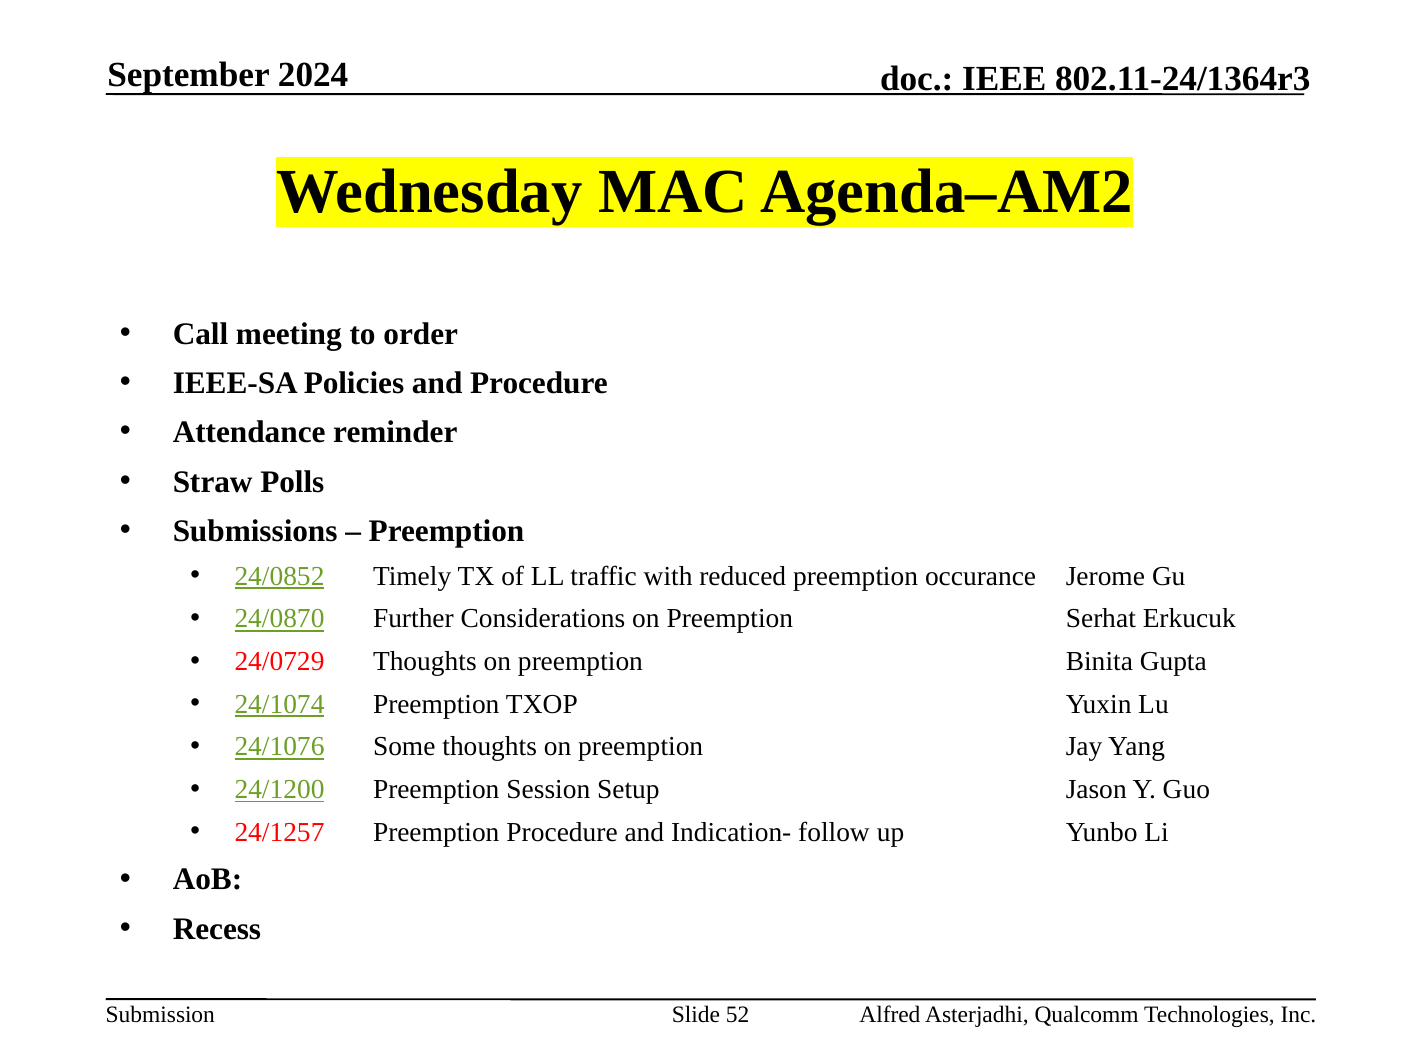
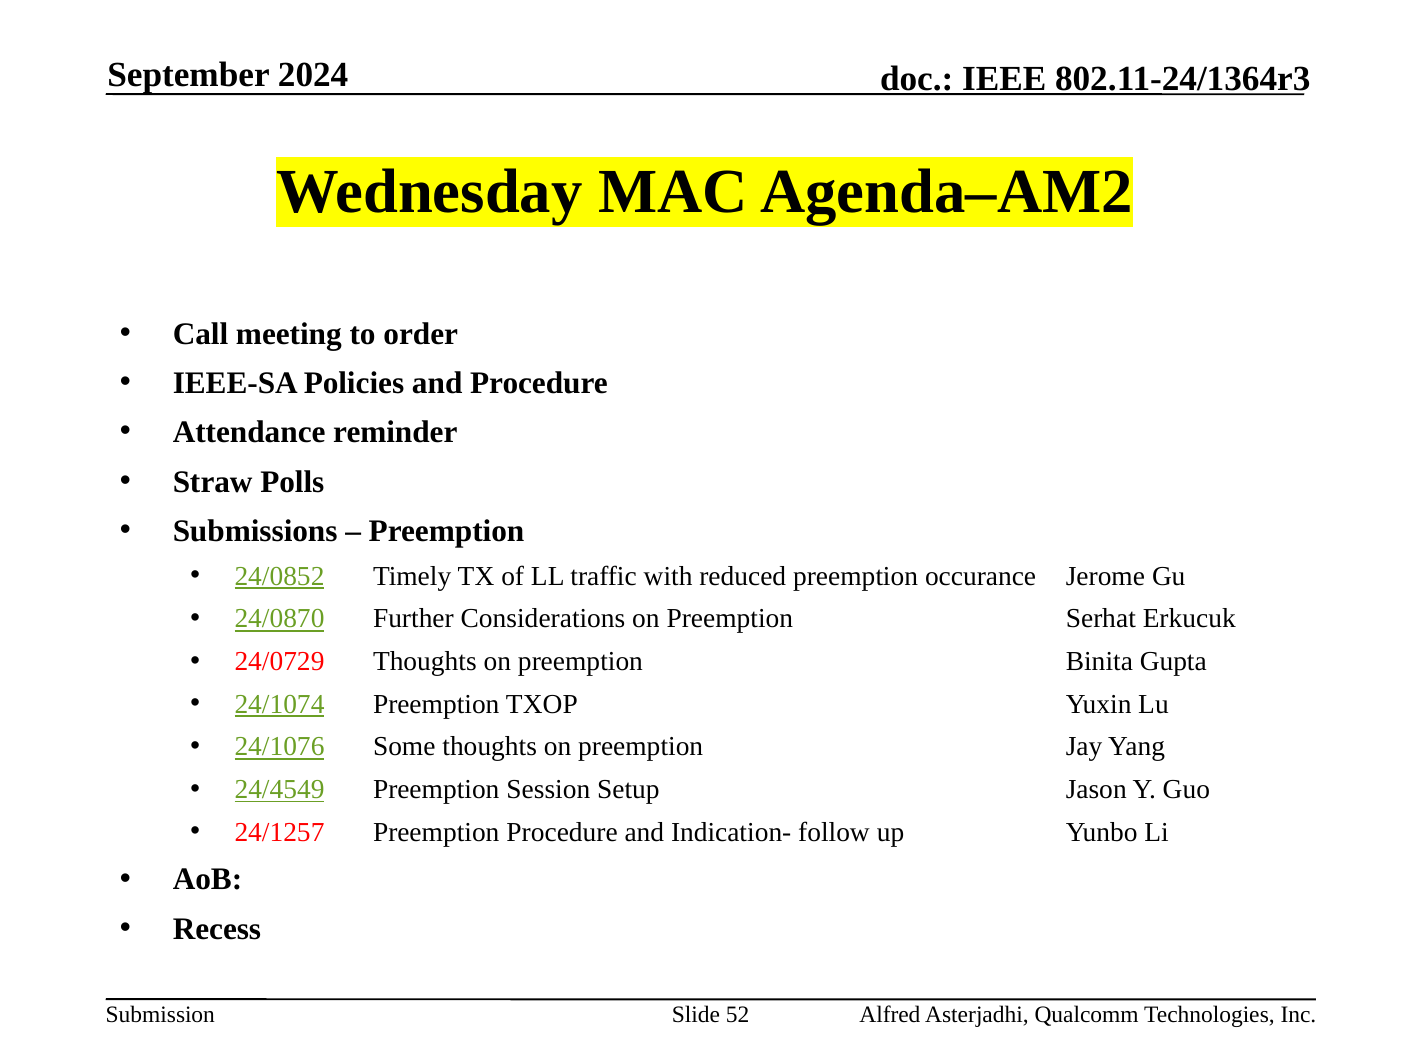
24/1200: 24/1200 -> 24/4549 (280, 789)
